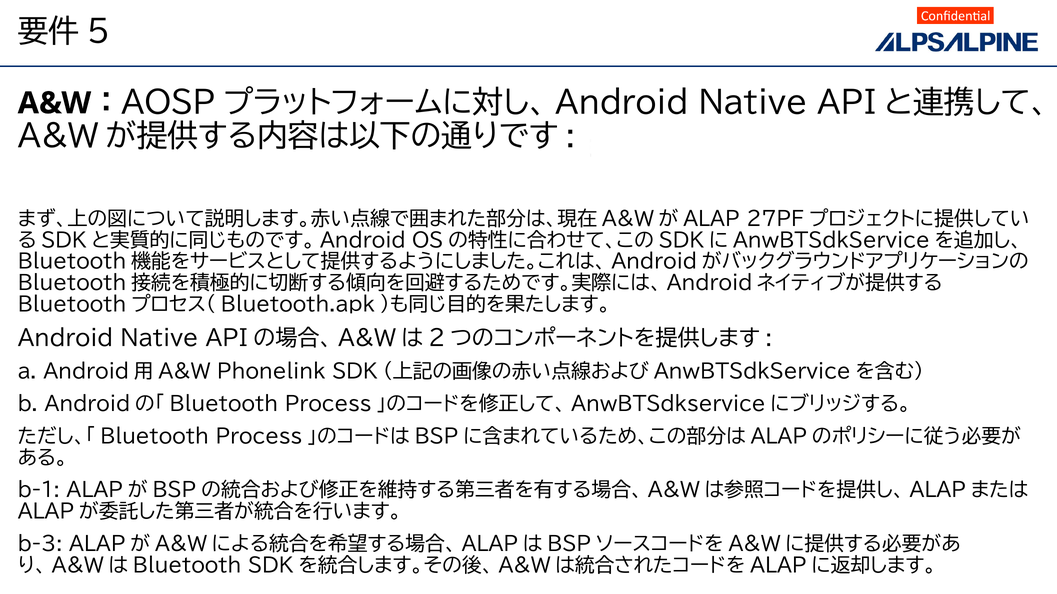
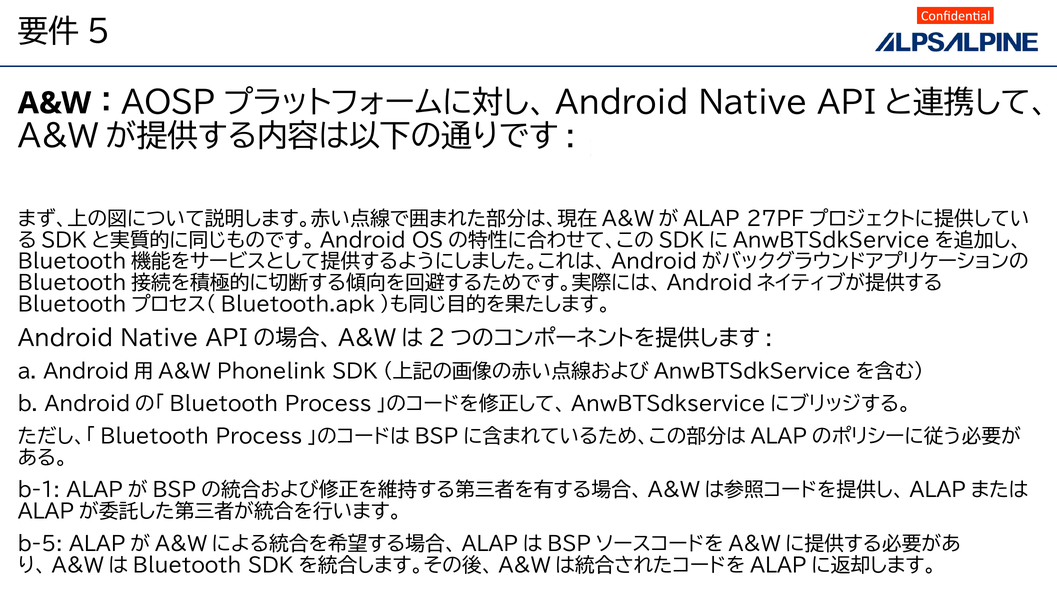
b-3: b-3 -> b-5 (40, 545)
